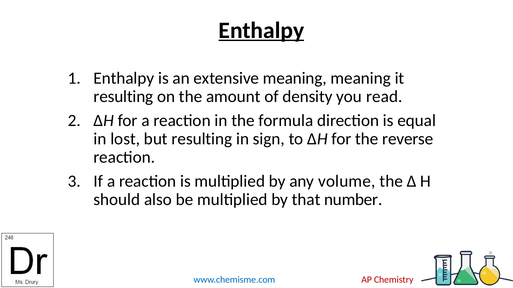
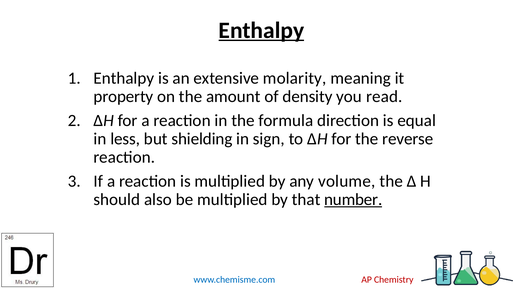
extensive meaning: meaning -> molarity (295, 78)
resulting: resulting -> property (123, 97)
lost: lost -> less (125, 139)
but resulting: resulting -> shielding (202, 139)
number underline: none -> present (353, 200)
